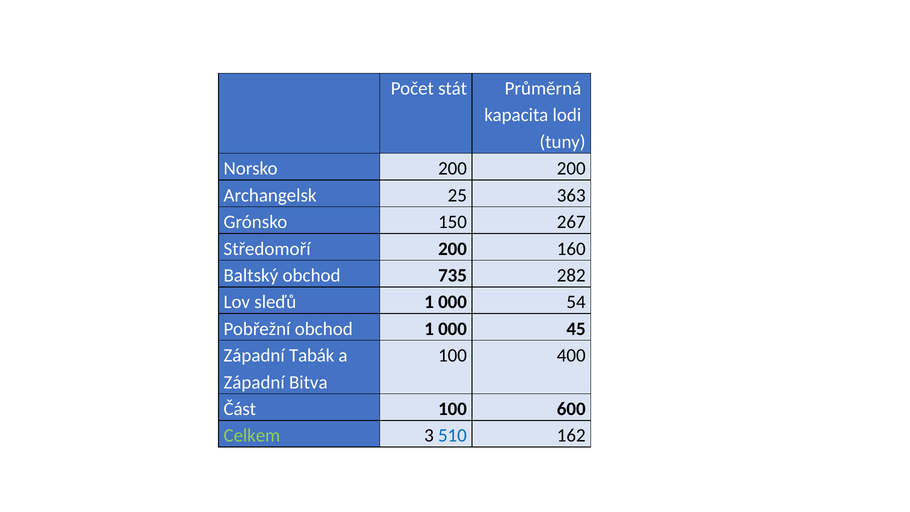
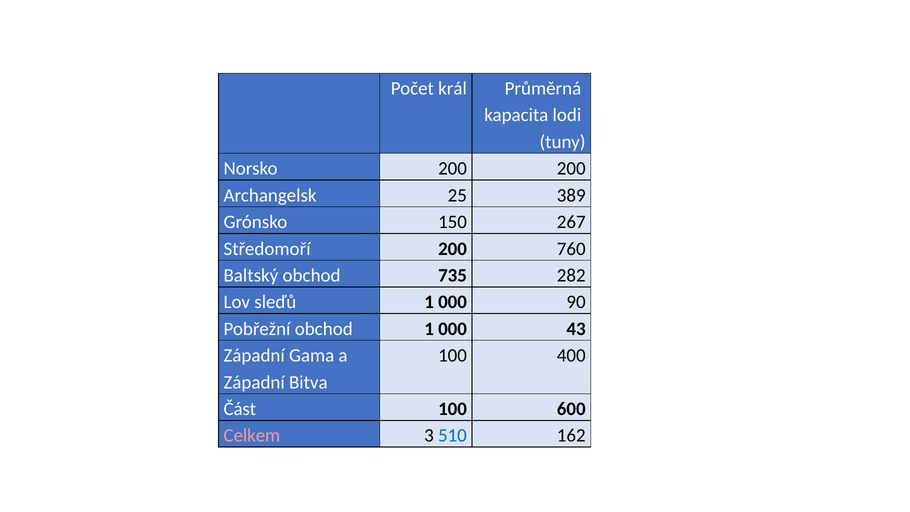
stát: stát -> král (453, 88)
363: 363 -> 389 (571, 195)
160: 160 -> 760 (571, 249)
54: 54 -> 90 (576, 302)
45: 45 -> 43 (576, 329)
Tabák: Tabák -> Gama (312, 356)
Celkem colour: light green -> pink (252, 436)
